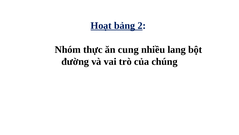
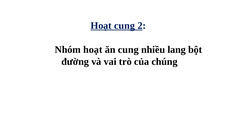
Hoạt bảng: bảng -> cung (125, 25)
Nhóm thực: thực -> hoạt (93, 49)
